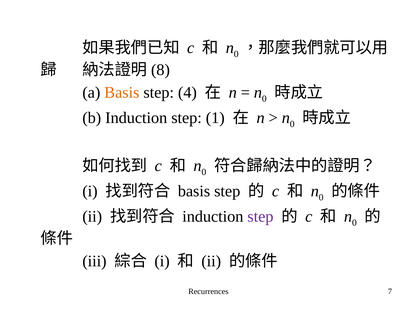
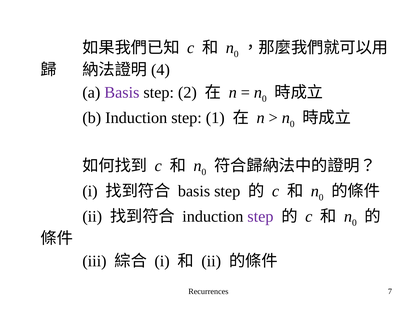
8: 8 -> 4 (160, 70)
Basis colour: orange -> purple (122, 93)
4: 4 -> 2 (187, 93)
